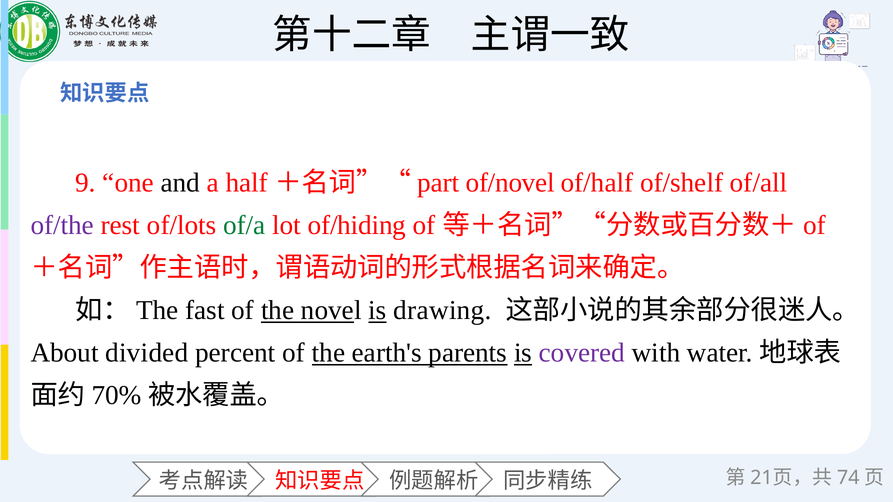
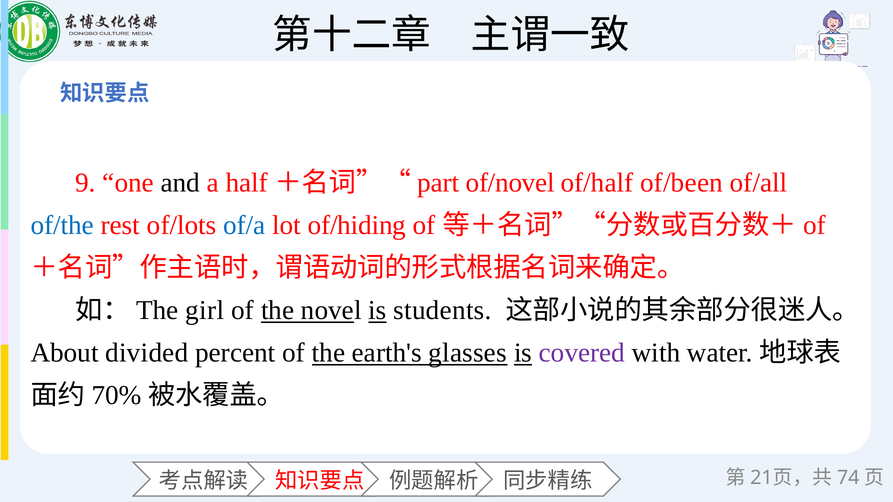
of/shelf: of/shelf -> of/been (681, 183)
of/the colour: purple -> blue (62, 225)
of/a colour: green -> blue (244, 225)
fast: fast -> girl (205, 310)
drawing: drawing -> students (442, 310)
parents: parents -> glasses (468, 353)
